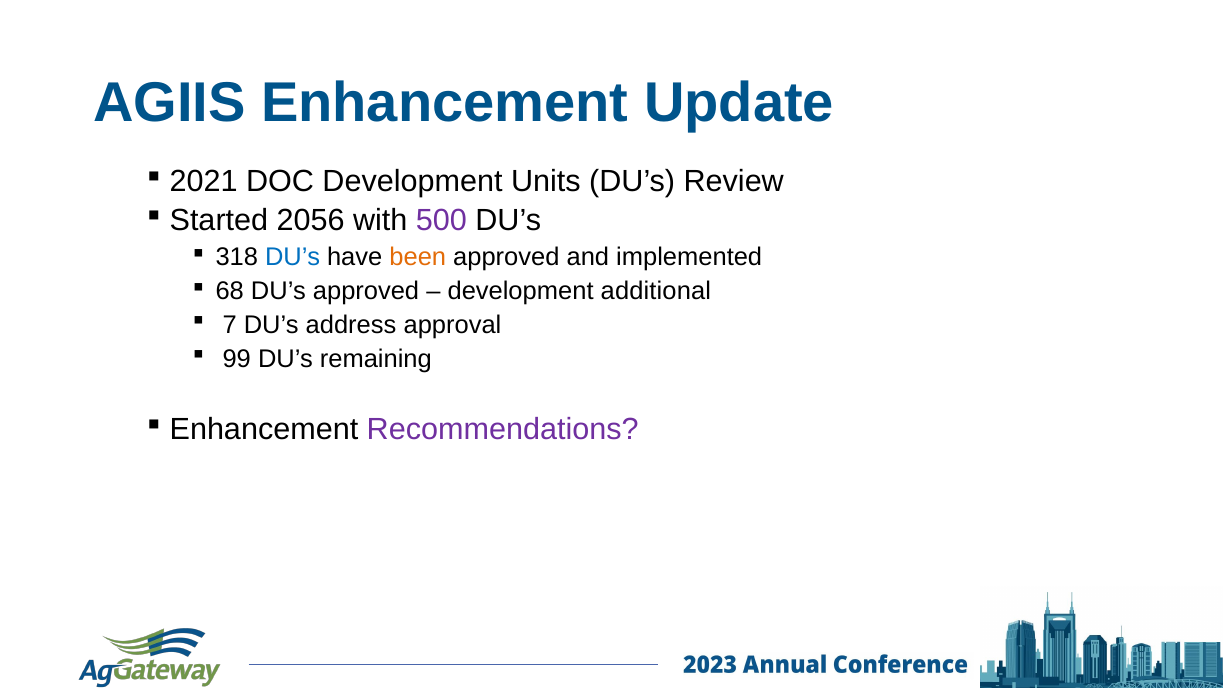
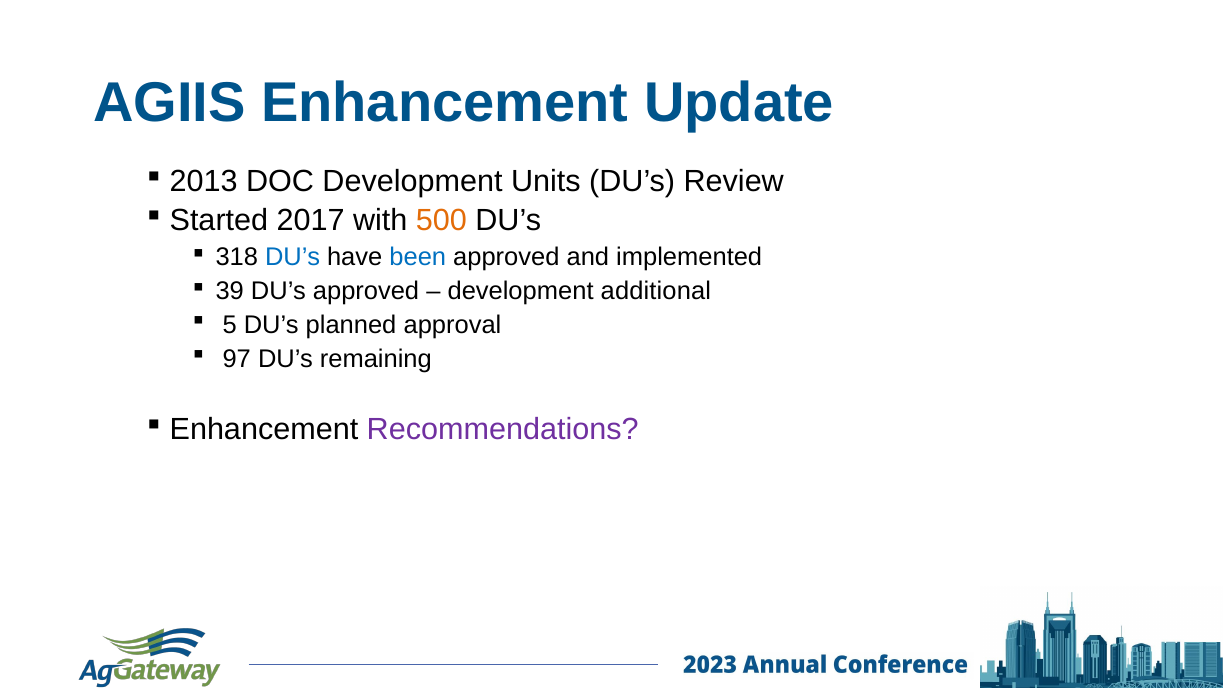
2021: 2021 -> 2013 (204, 181)
2056: 2056 -> 2017 (311, 221)
500 colour: purple -> orange (441, 221)
been colour: orange -> blue (418, 257)
68: 68 -> 39 (230, 291)
7: 7 -> 5 (230, 325)
address: address -> planned (351, 325)
99: 99 -> 97 (237, 359)
